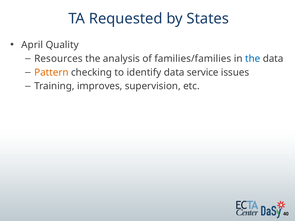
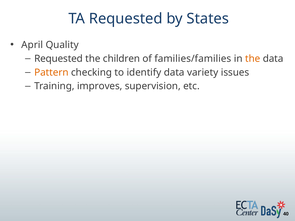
Resources: Resources -> Requested (59, 59)
analysis: analysis -> children (121, 59)
the colour: blue -> orange (253, 59)
service: service -> variety (203, 72)
